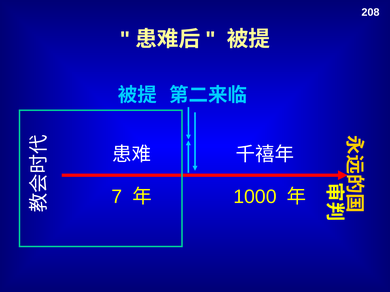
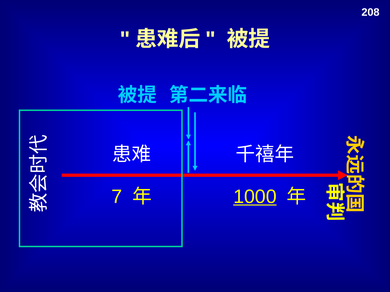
1000 underline: none -> present (255, 197)
